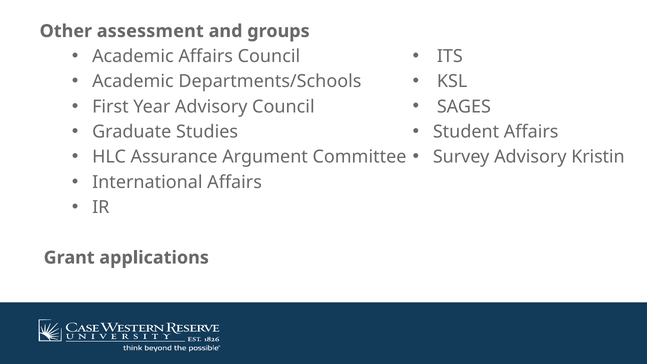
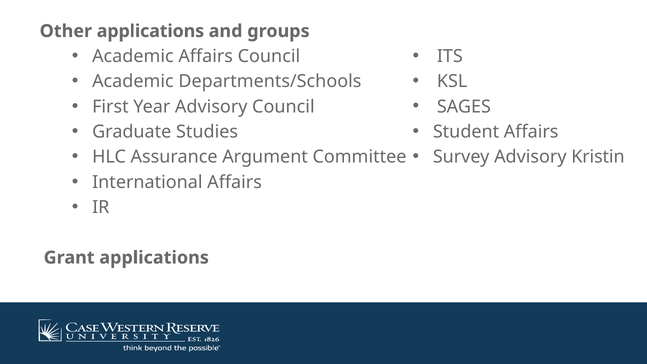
Other assessment: assessment -> applications (150, 31)
